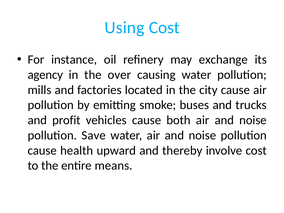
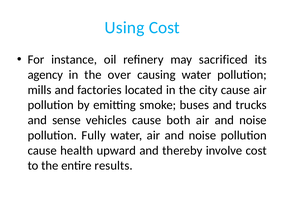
exchange: exchange -> sacrificed (223, 60)
profit: profit -> sense (66, 120)
Save: Save -> Fully (94, 135)
means: means -> results (114, 166)
